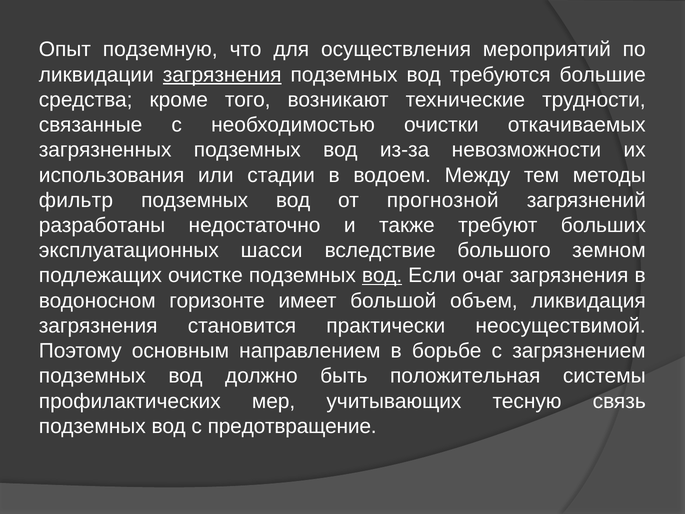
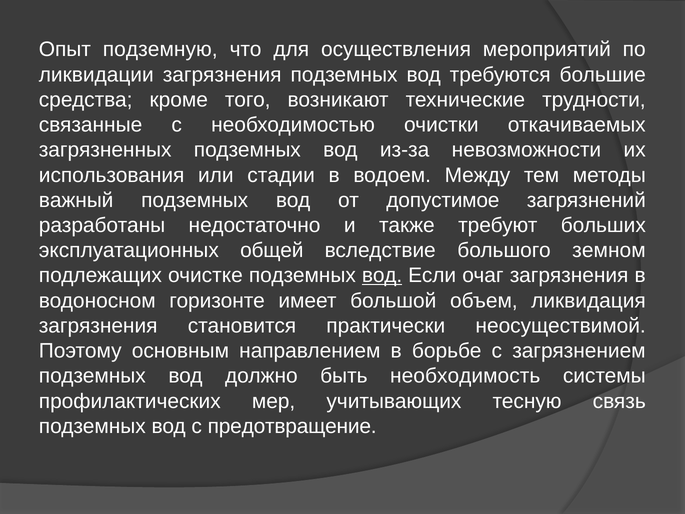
загрязнения underline: present -> none (222, 75)
фильтр: фильтр -> важный (76, 200)
прогнозной: прогнозной -> допустимое (443, 200)
шасси: шасси -> общей (272, 250)
положительная: положительная -> необходимость (465, 376)
